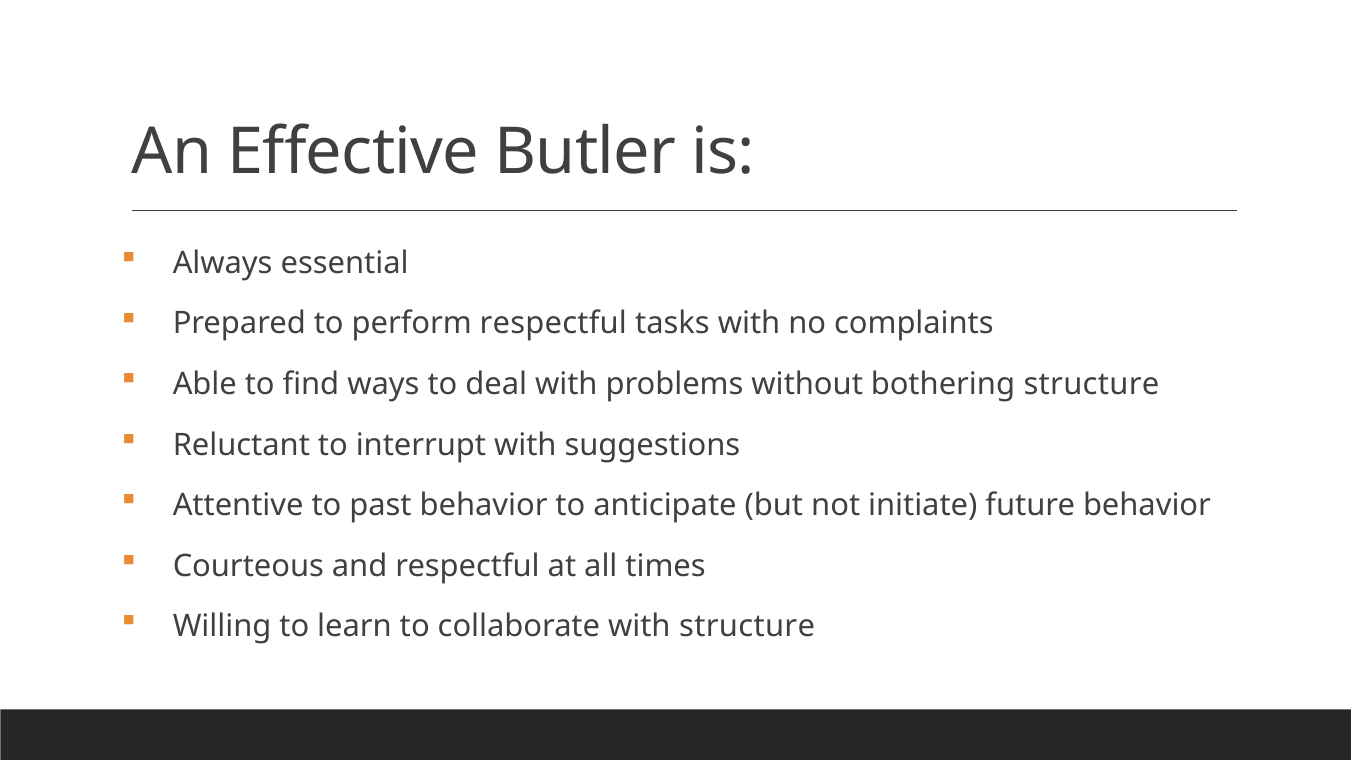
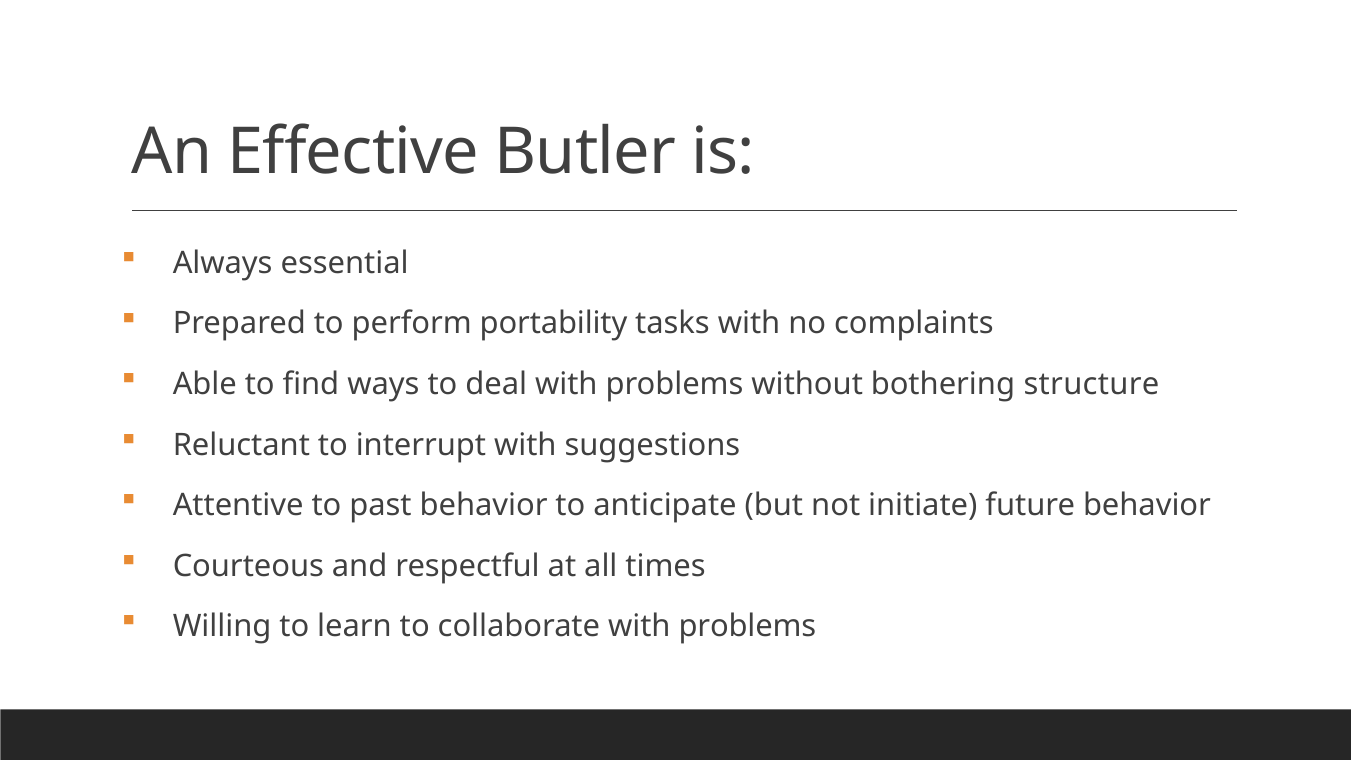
perform respectful: respectful -> portability (553, 324)
collaborate with structure: structure -> problems (747, 626)
